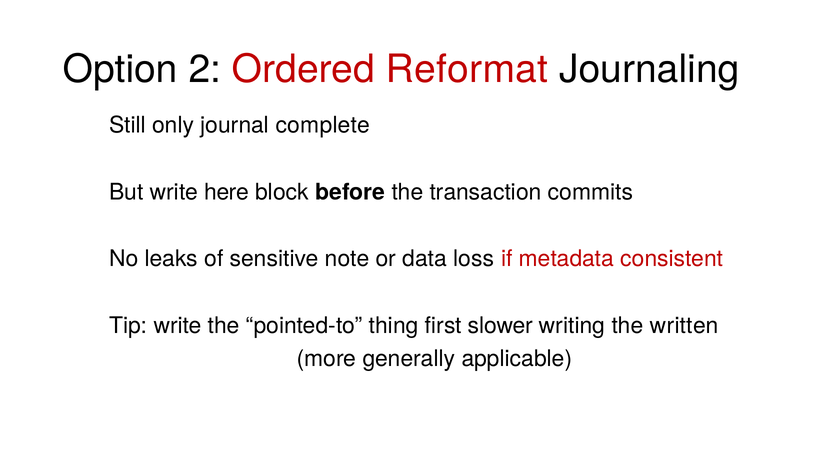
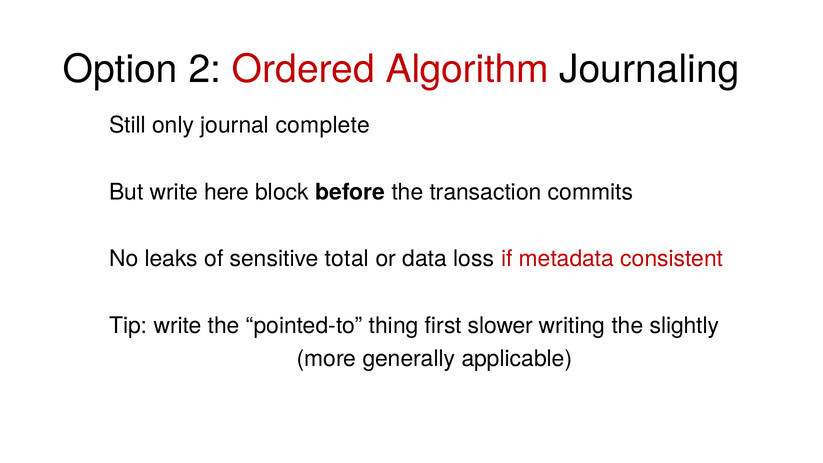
Reformat: Reformat -> Algorithm (467, 69)
note: note -> total (347, 259)
written: written -> slightly (684, 325)
